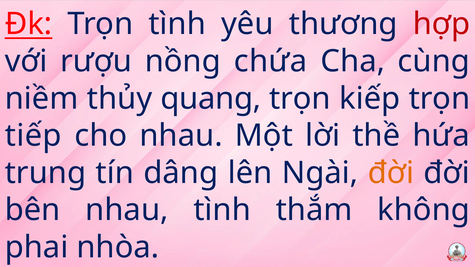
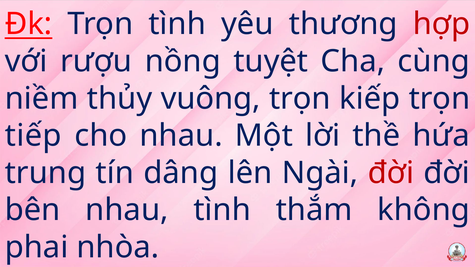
chứa: chứa -> tuyệt (271, 61)
quang: quang -> vuông (211, 99)
đời colour: orange -> red (391, 173)
